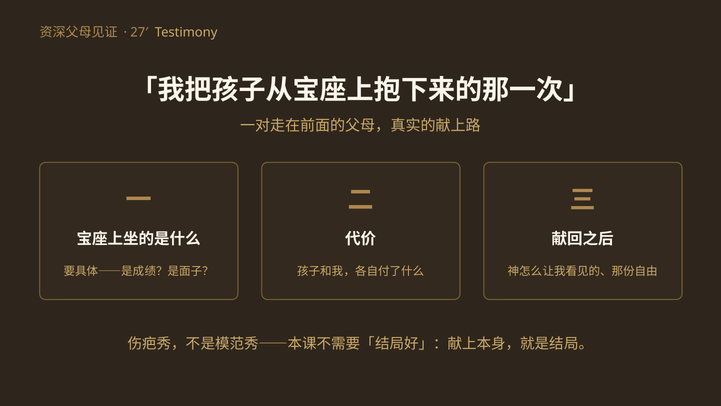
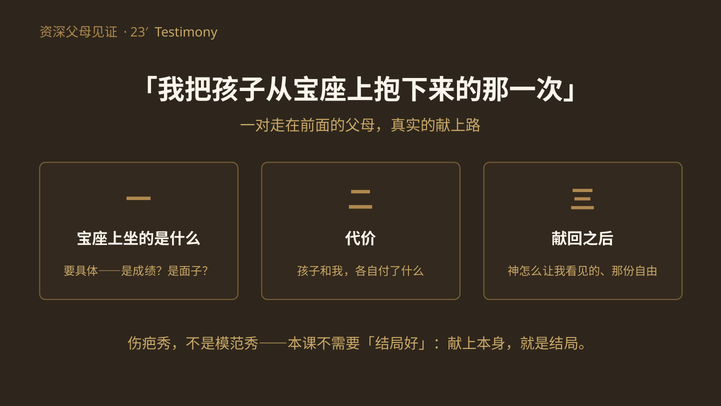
27′: 27′ -> 23′ (139, 33)
